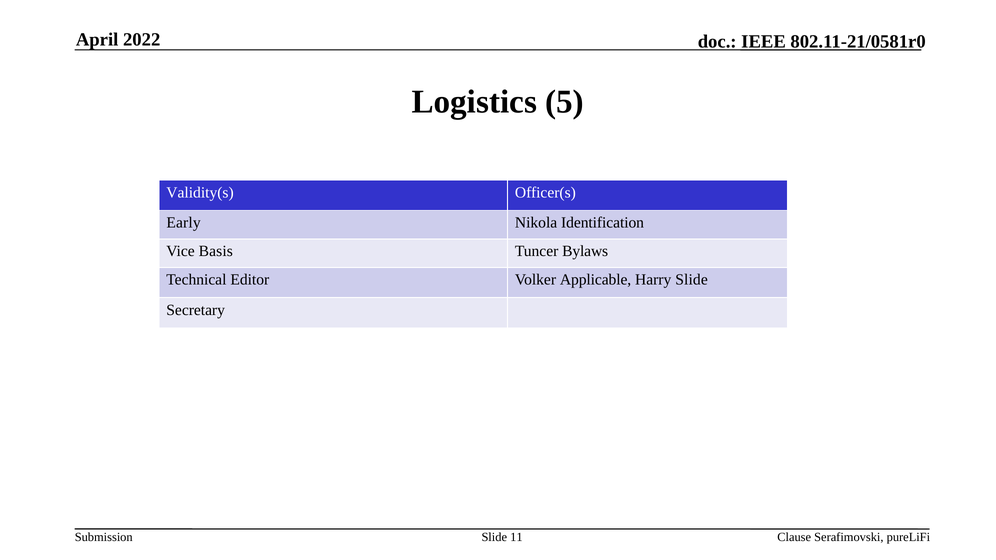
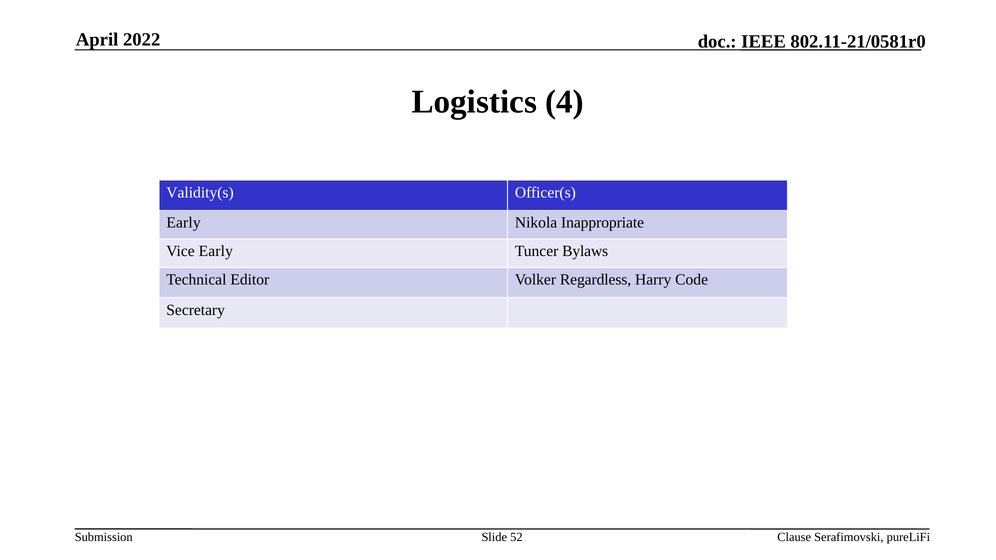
5: 5 -> 4 (565, 102)
Identification: Identification -> Inappropriate (603, 223)
Vice Basis: Basis -> Early (216, 251)
Applicable: Applicable -> Regardless (596, 280)
Harry Slide: Slide -> Code (692, 280)
11: 11 -> 52 (516, 537)
